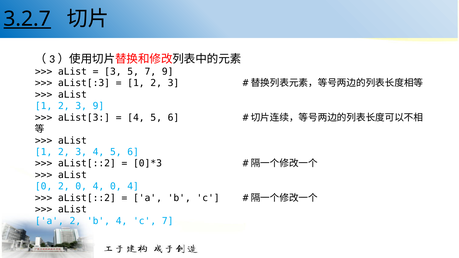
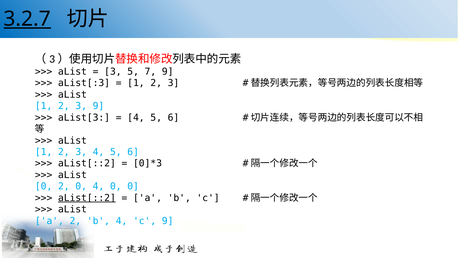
4 0 4: 4 -> 0 (133, 187)
aList[::2 underline: none -> present (87, 198)
c 7: 7 -> 9 (168, 221)
